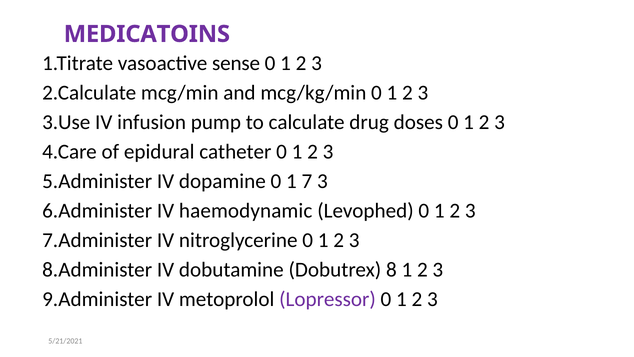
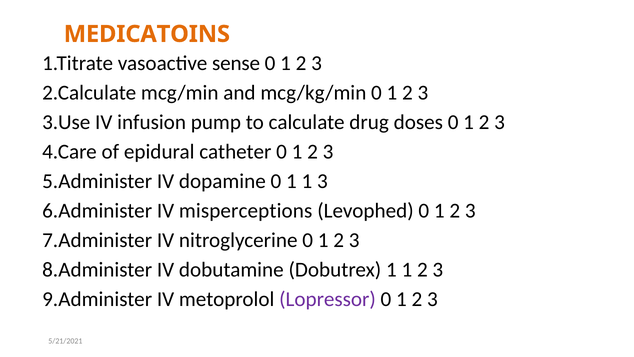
MEDICATOINS colour: purple -> orange (147, 34)
0 1 7: 7 -> 1 (307, 181)
haemodynamic: haemodynamic -> misperceptions (246, 210)
Dobutrex 8: 8 -> 1 (391, 269)
